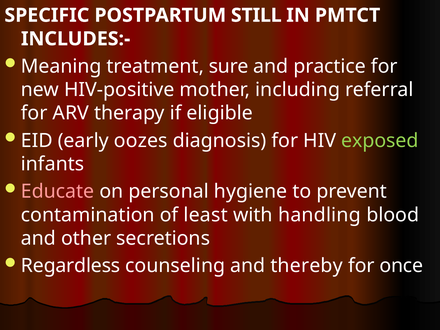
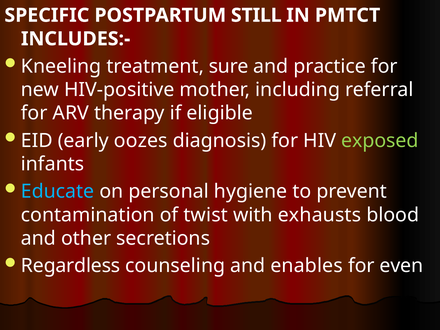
Meaning: Meaning -> Kneeling (61, 66)
Educate colour: pink -> light blue (58, 191)
least: least -> twist (206, 215)
handling: handling -> exhausts (320, 215)
thereby: thereby -> enables (307, 266)
once: once -> even (401, 266)
